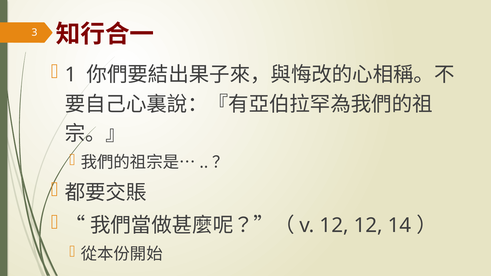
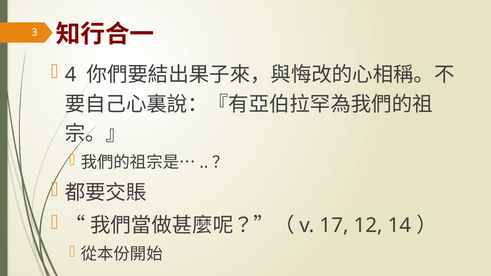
1: 1 -> 4 (71, 75)
12: 12 -> 17 (334, 225)
